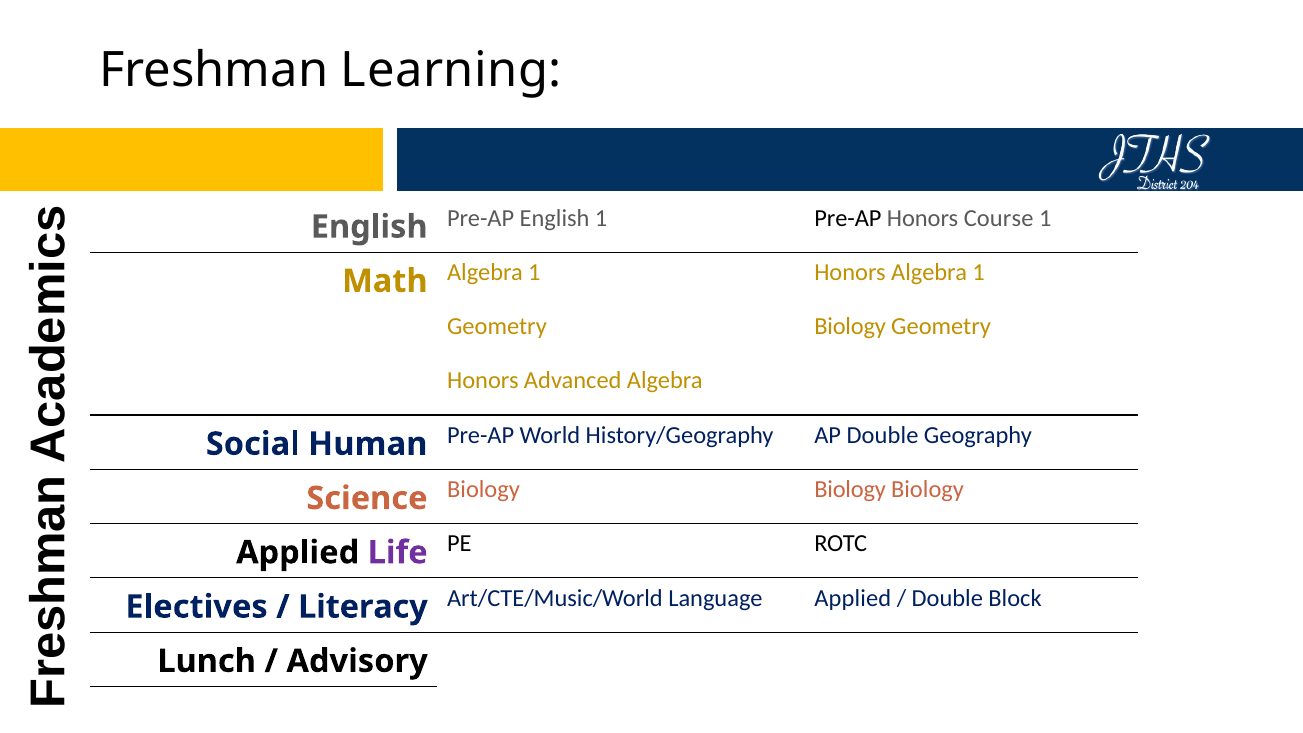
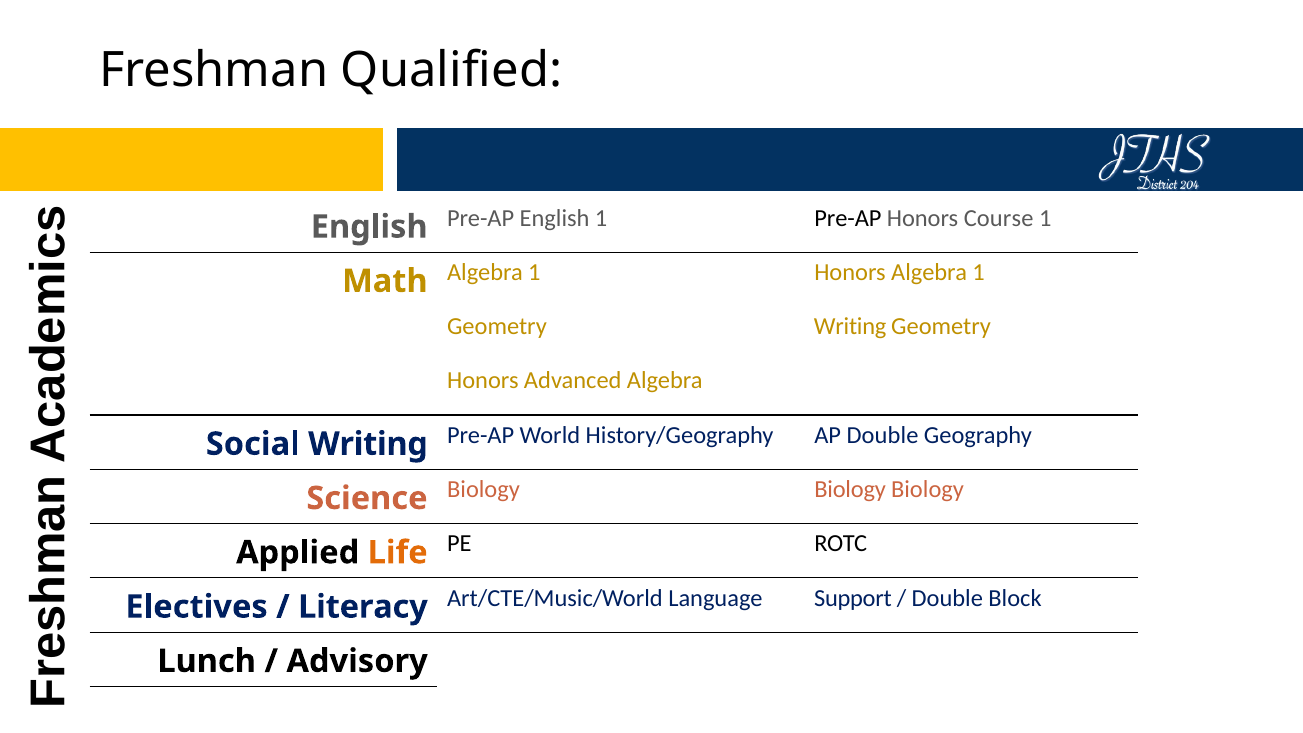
Learning: Learning -> Qualified (452, 70)
Geometry Biology: Biology -> Writing (850, 327)
Social Human: Human -> Writing (368, 444)
Life colour: purple -> orange (398, 553)
Language Applied: Applied -> Support (853, 598)
